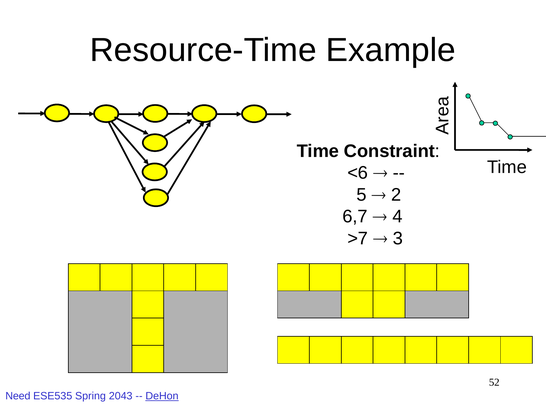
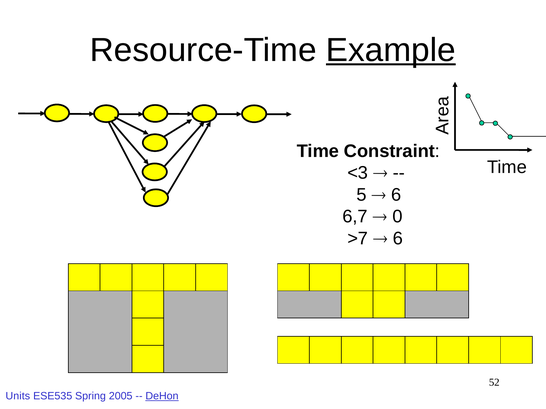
Example underline: none -> present (391, 50)
<6: <6 -> <3 (358, 173)
2: 2 -> 6 (396, 195)
4: 4 -> 0 (397, 217)
3: 3 -> 6 (398, 239)
Need: Need -> Units (18, 397)
2043: 2043 -> 2005 (121, 397)
